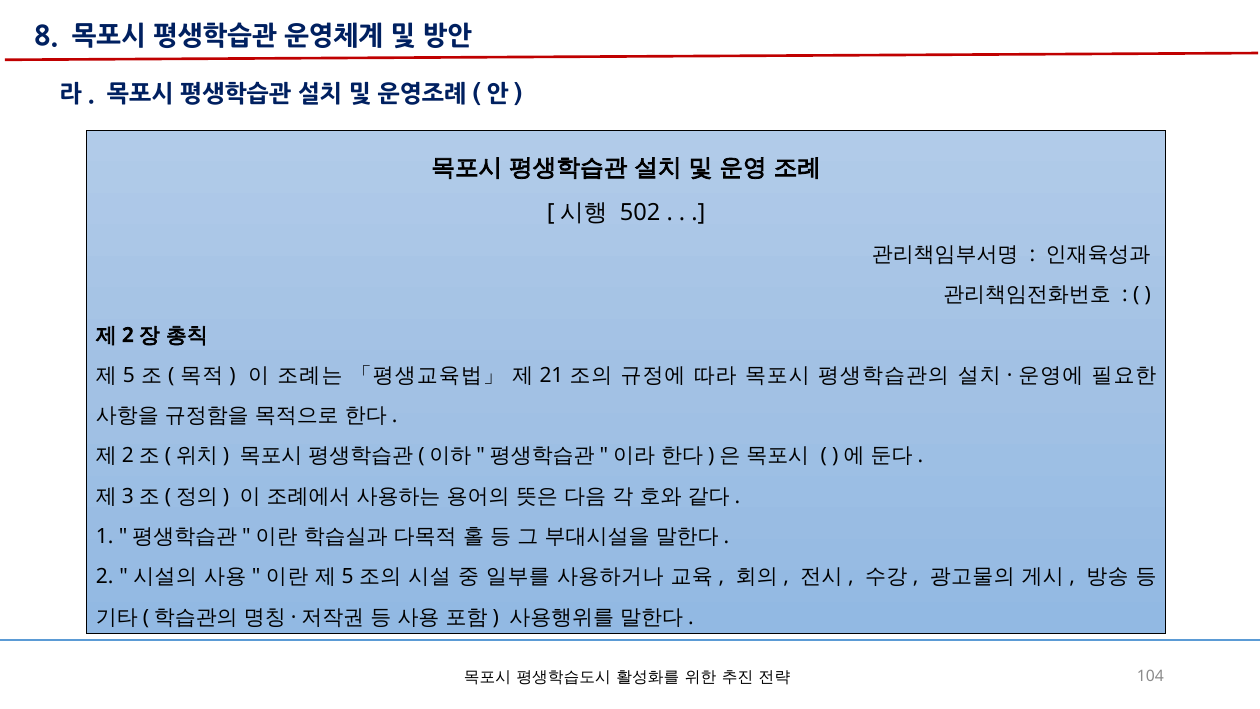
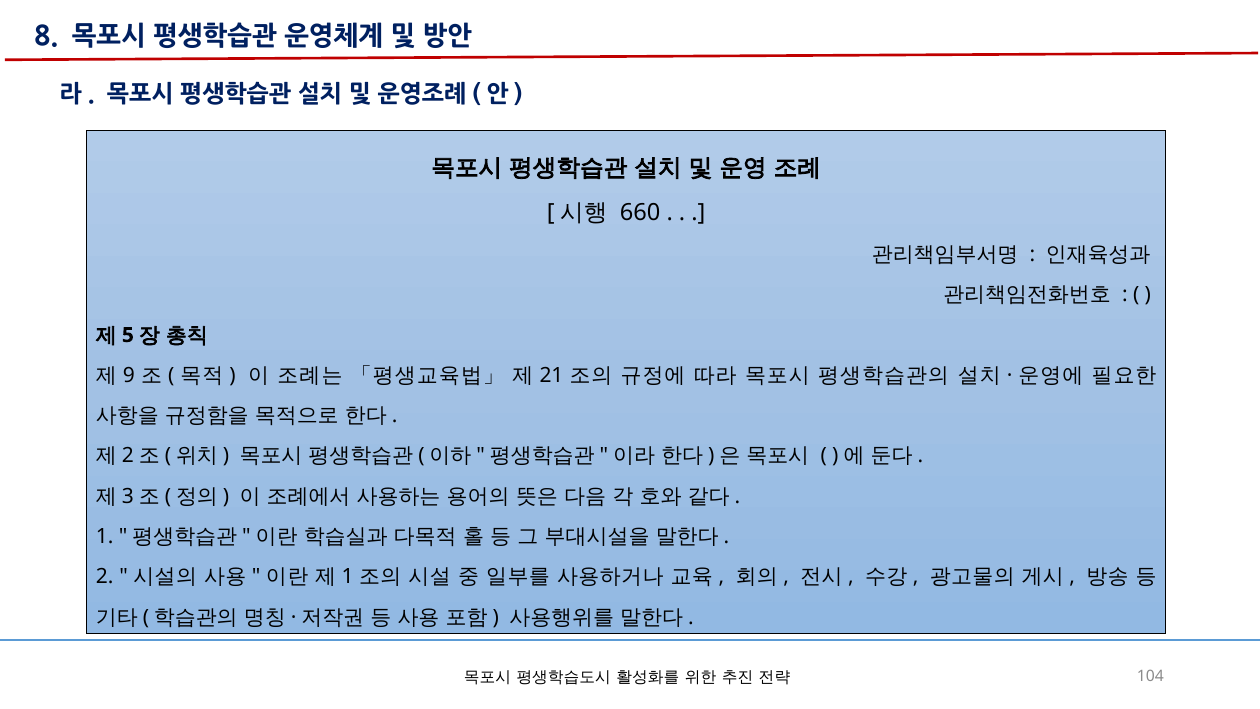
502: 502 -> 660 (640, 213)
2: 2 -> 5 (128, 335)
5: 5 -> 9 (129, 375)
5: 5 -> 1 (348, 577)
